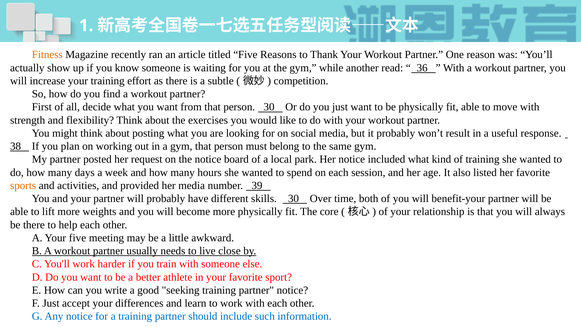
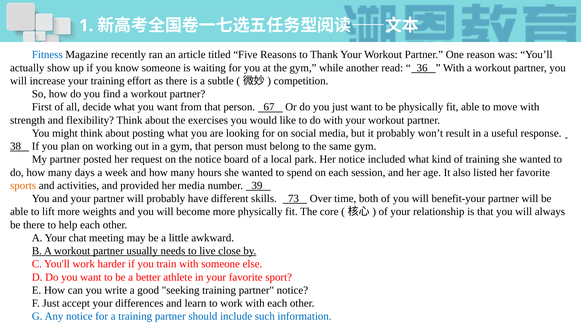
Fitness colour: orange -> blue (47, 55)
person 30: 30 -> 67 (269, 107)
skills 30: 30 -> 73 (293, 198)
Your five: five -> chat (78, 238)
